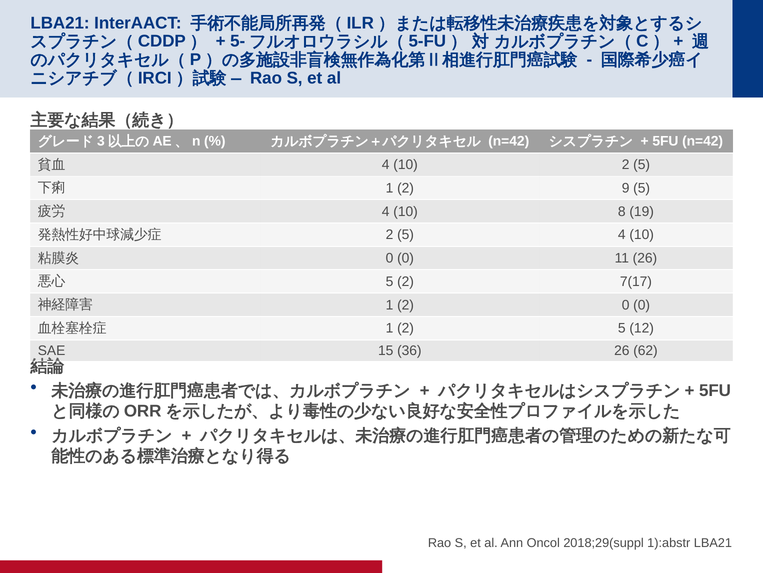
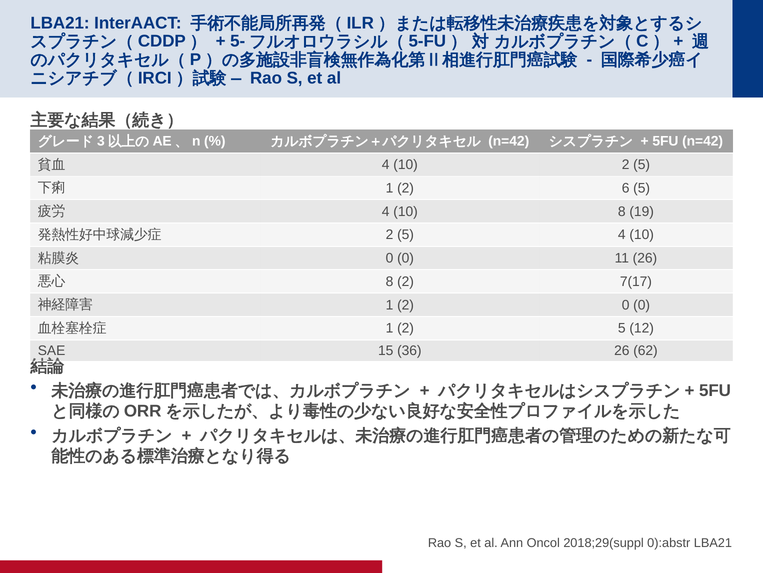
9: 9 -> 6 (626, 188)
5: 5 -> 8 (390, 281)
1):abstr: 1):abstr -> 0):abstr (669, 543)
